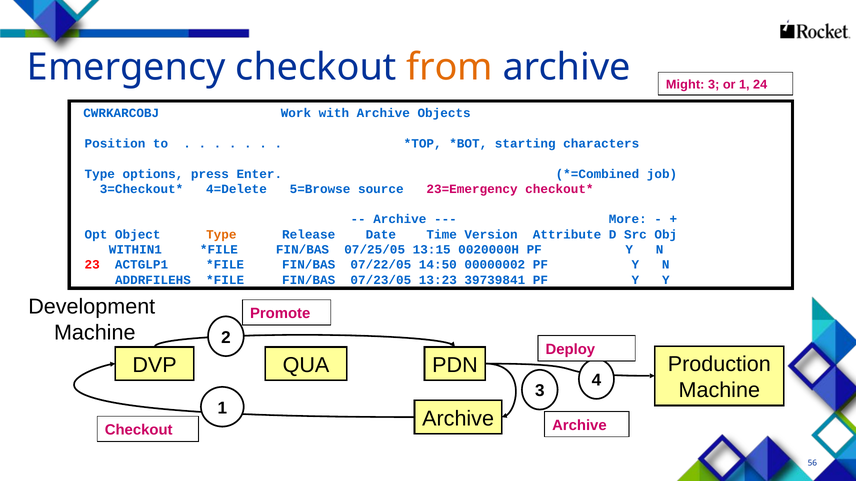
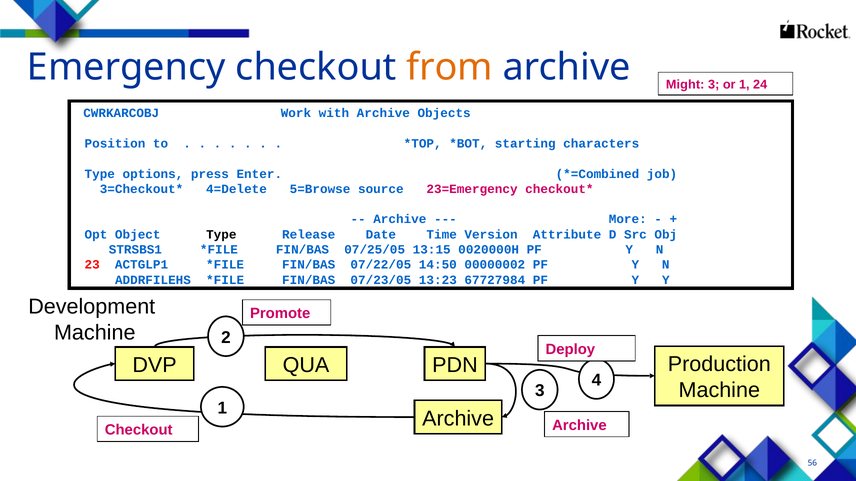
Type colour: orange -> black (221, 235)
WITHIN1: WITHIN1 -> STRSBS1 (135, 250)
39739841: 39739841 -> 67727984 (495, 280)
